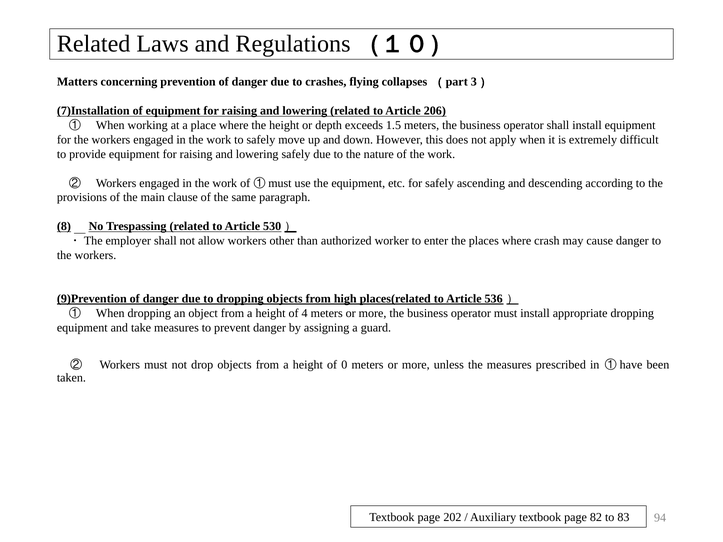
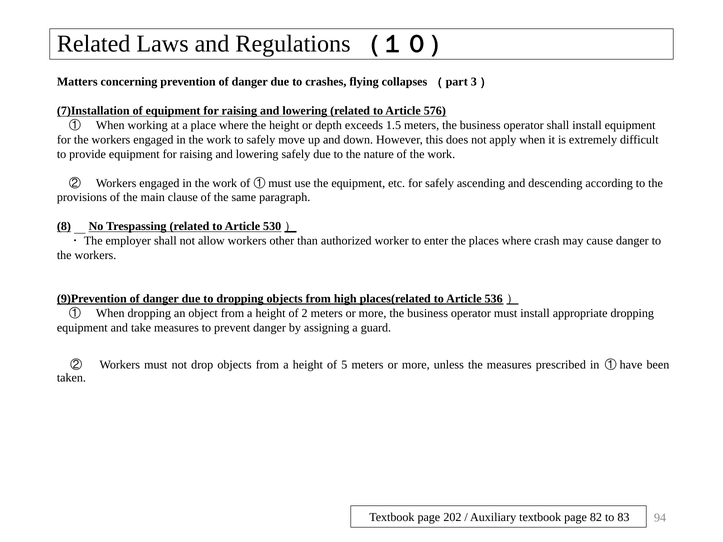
206: 206 -> 576 (435, 111)
4: 4 -> 2 (305, 313)
0: 0 -> 5 (344, 365)
